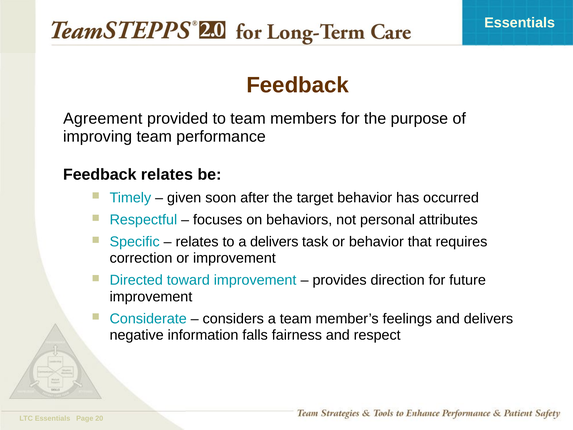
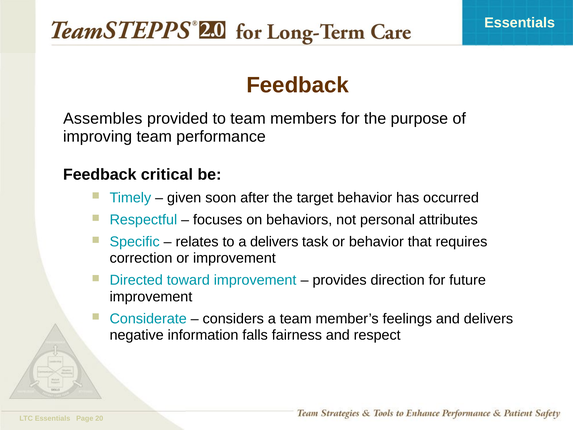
Agreement: Agreement -> Assembles (103, 118)
Feedback relates: relates -> critical (167, 175)
